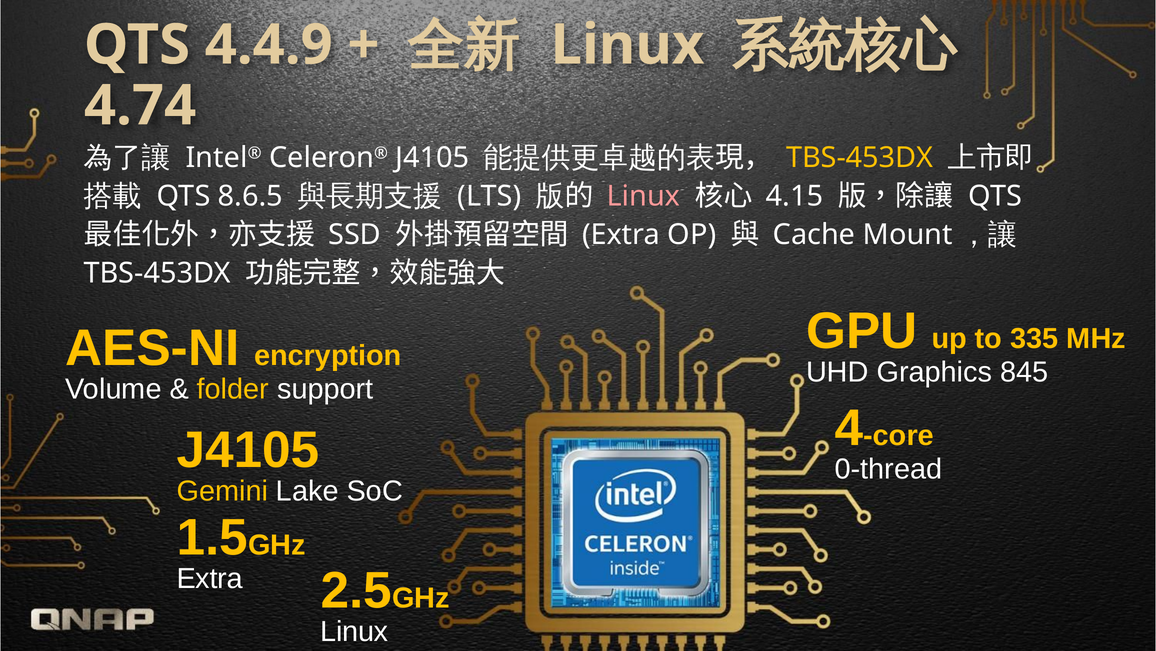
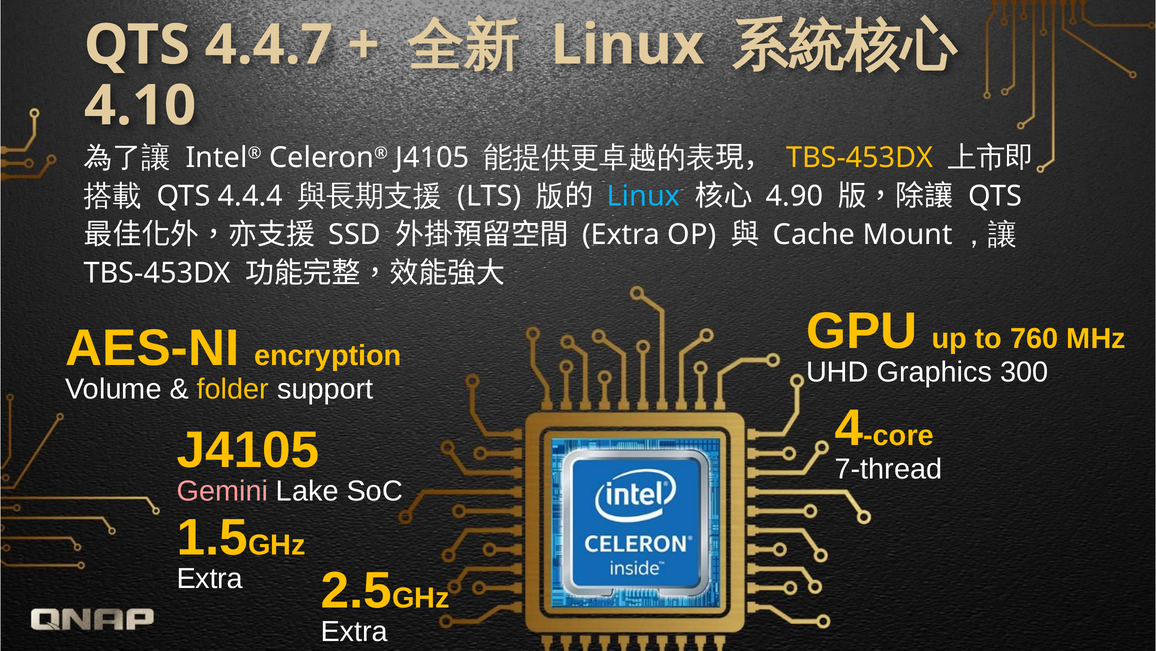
4.4.9: 4.4.9 -> 4.4.7 (269, 45)
4.74: 4.74 -> 4.10 (140, 106)
8.6.5: 8.6.5 -> 4.4.4 (250, 196)
Linux colour: pink -> light blue (643, 196)
4.15: 4.15 -> 4.90 (794, 196)
335: 335 -> 760 (1034, 338)
845: 845 -> 300 (1024, 372)
0-thread: 0-thread -> 7-thread (888, 469)
Gemini colour: yellow -> pink (222, 491)
Linux: Linux -> Extra (354, 631)
